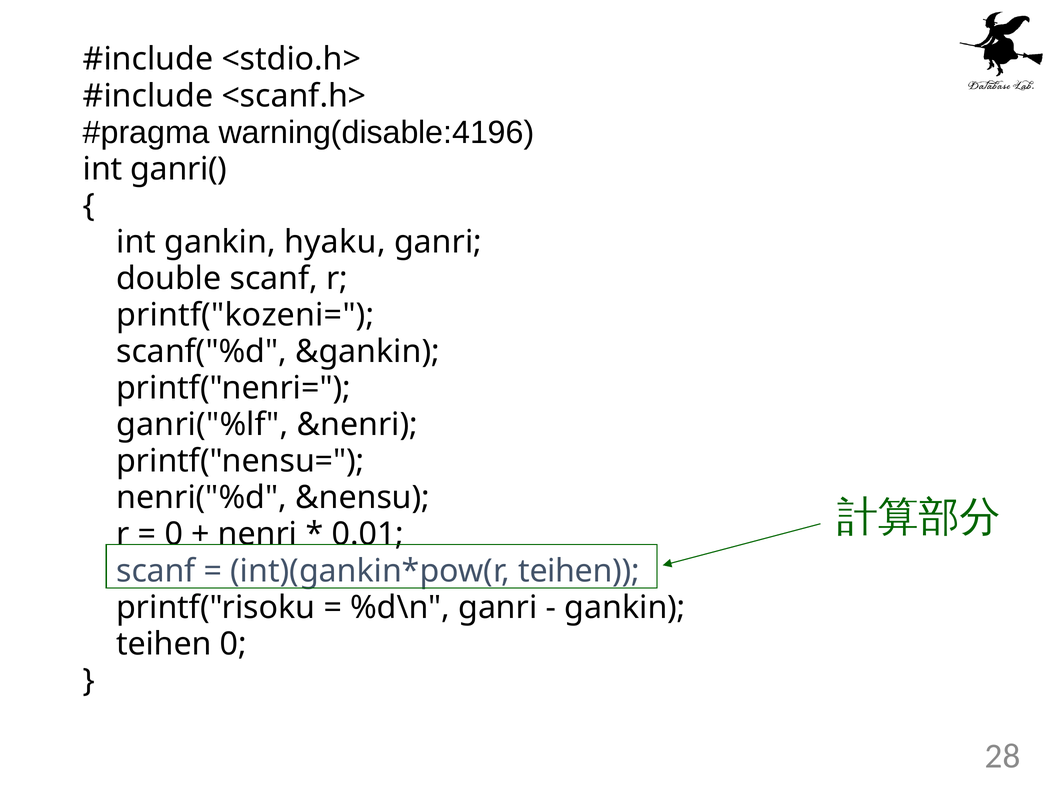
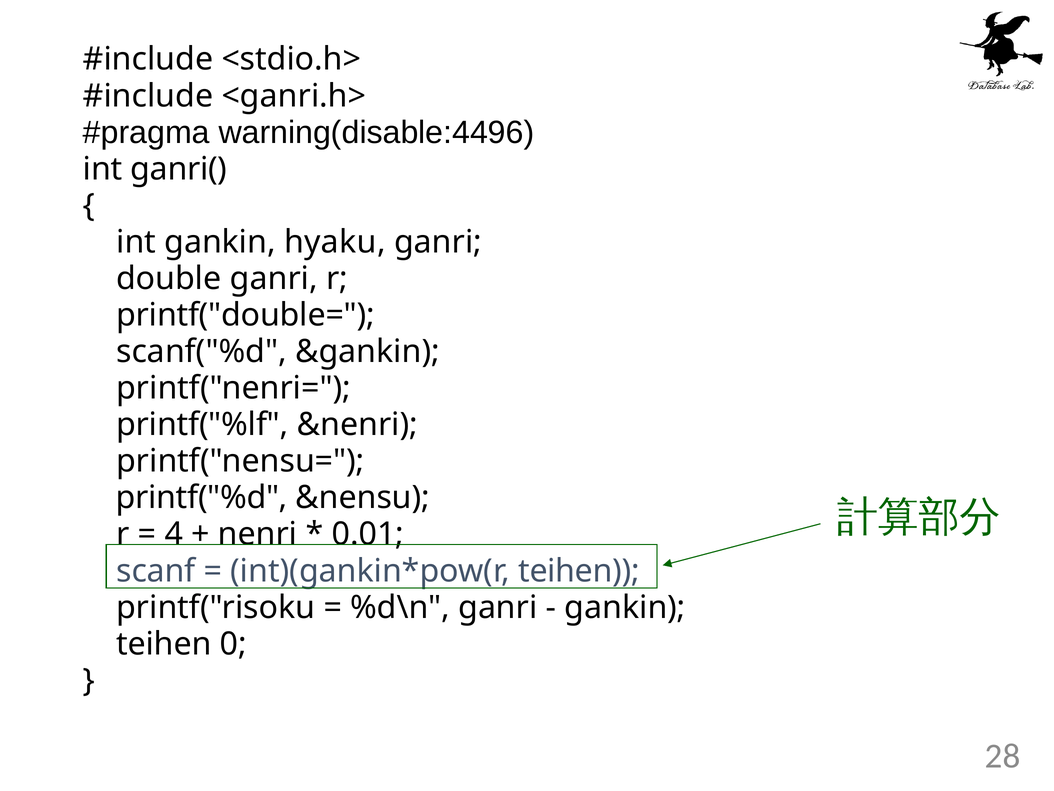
<scanf.h>: <scanf.h> -> <ganri.h> (294, 96)
warning(disable:4196: warning(disable:4196 -> warning(disable:4496 (376, 132)
double scanf: scanf -> ganri (274, 278)
printf("kozeni=: printf("kozeni= -> printf("double= (246, 315)
ganri("%lf: ganri("%lf -> printf("%lf (202, 424)
nenri("%d: nenri("%d -> printf("%d (202, 497)
0: 0 -> 4 (174, 534)
